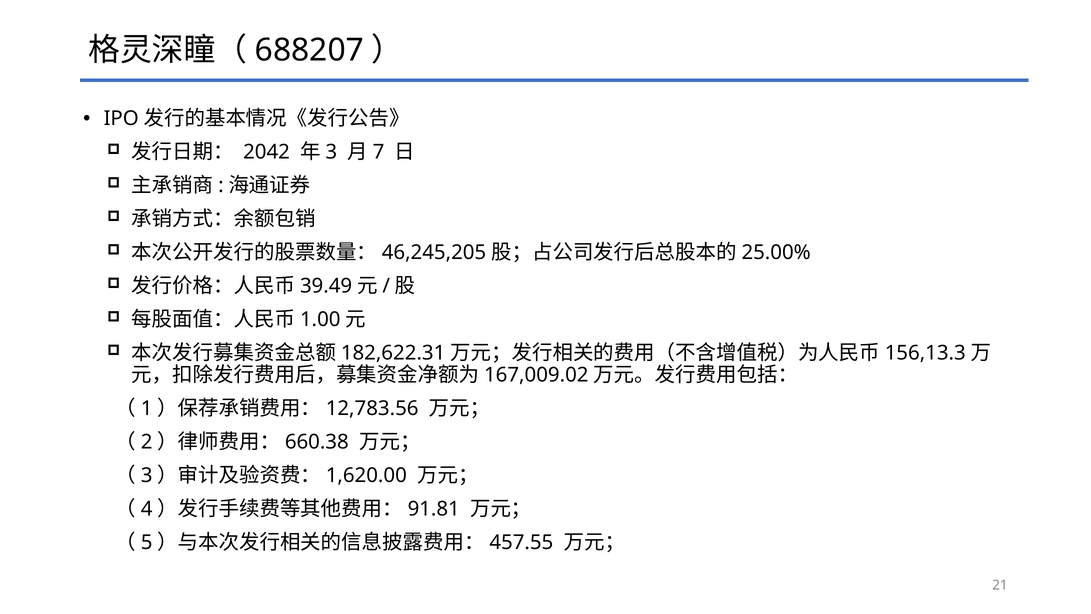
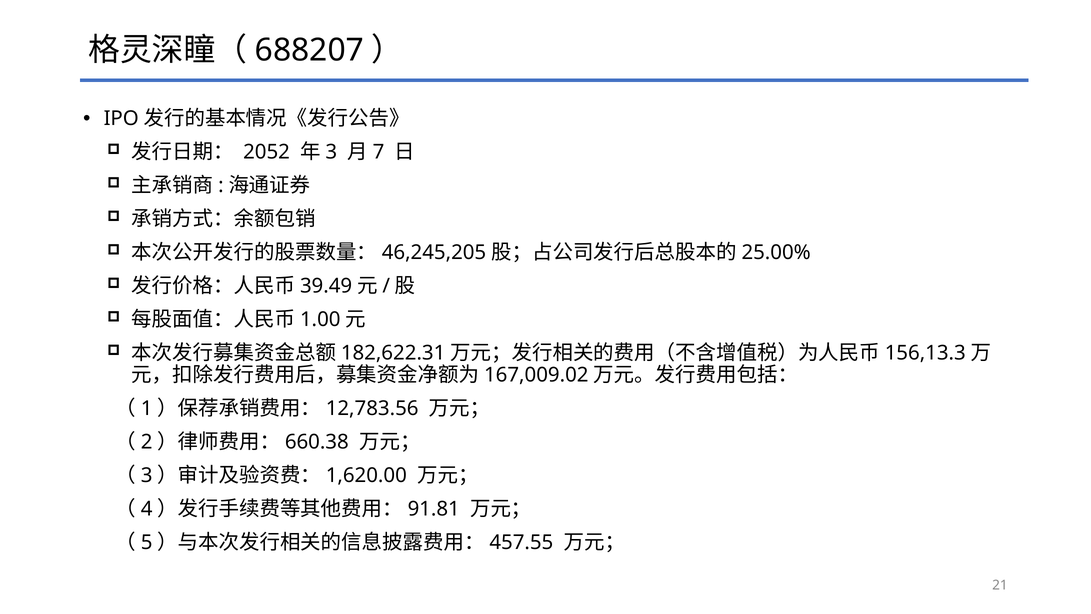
2042: 2042 -> 2052 (267, 152)
